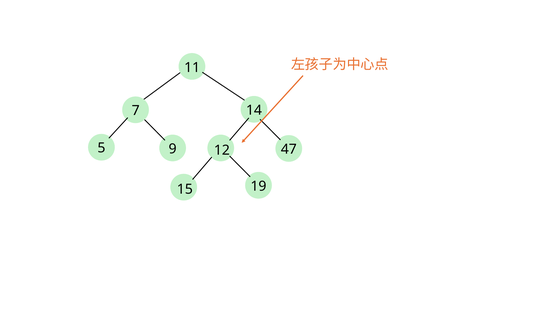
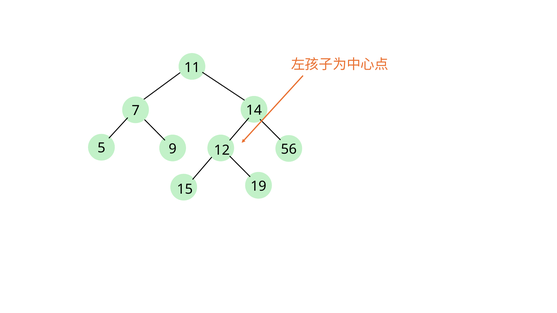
47: 47 -> 56 (289, 149)
